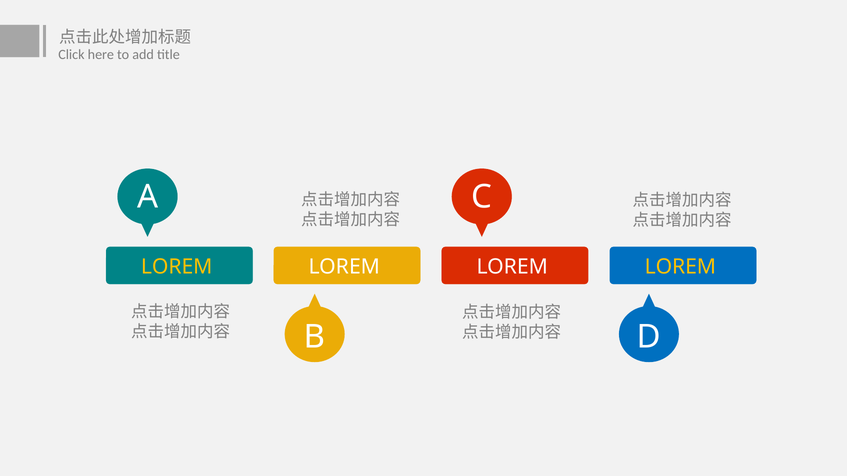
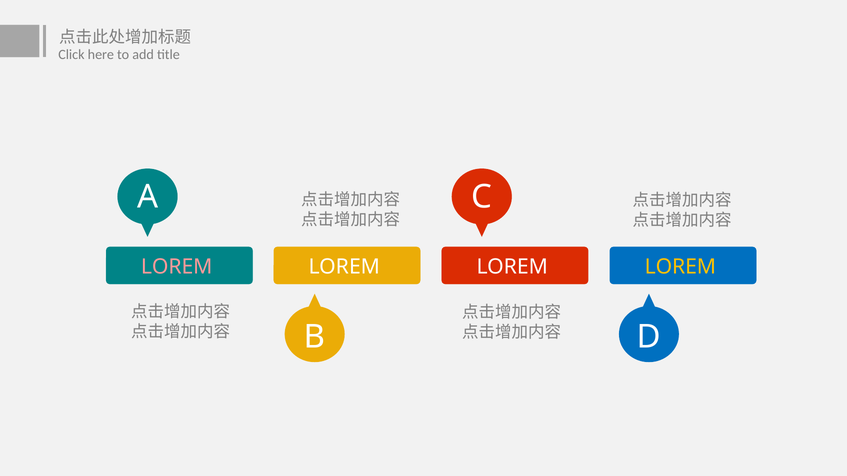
LOREM colour: yellow -> pink (177, 267)
